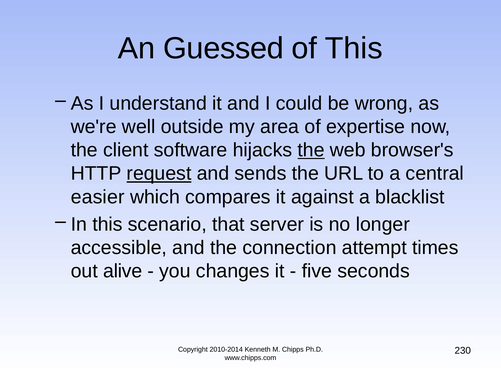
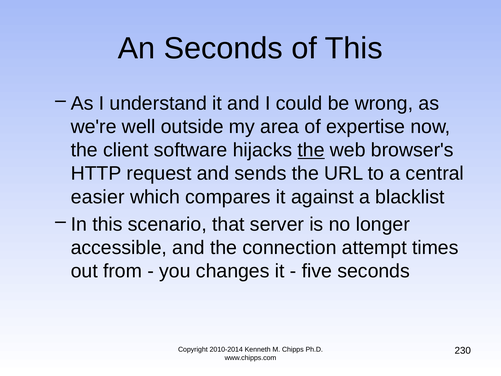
An Guessed: Guessed -> Seconds (223, 48)
request underline: present -> none (159, 173)
alive: alive -> from (123, 271)
